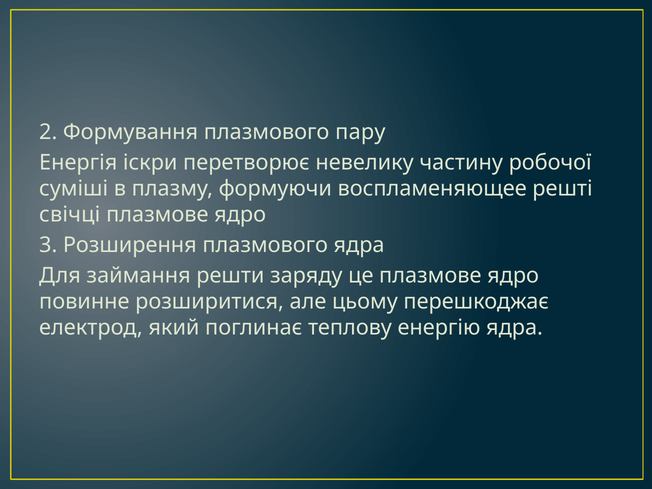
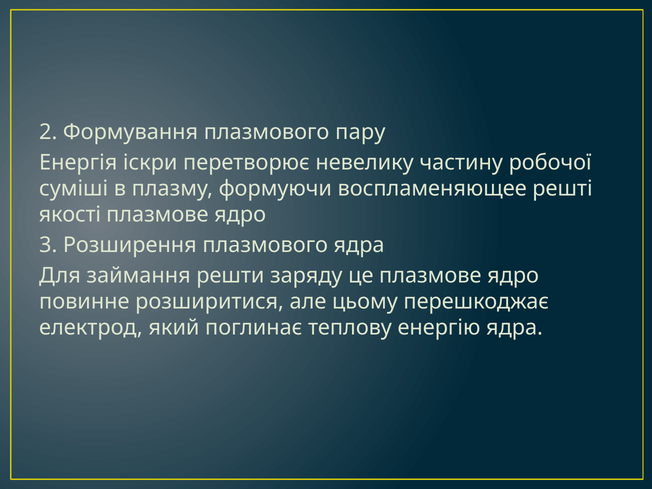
свічці: свічці -> якості (70, 215)
